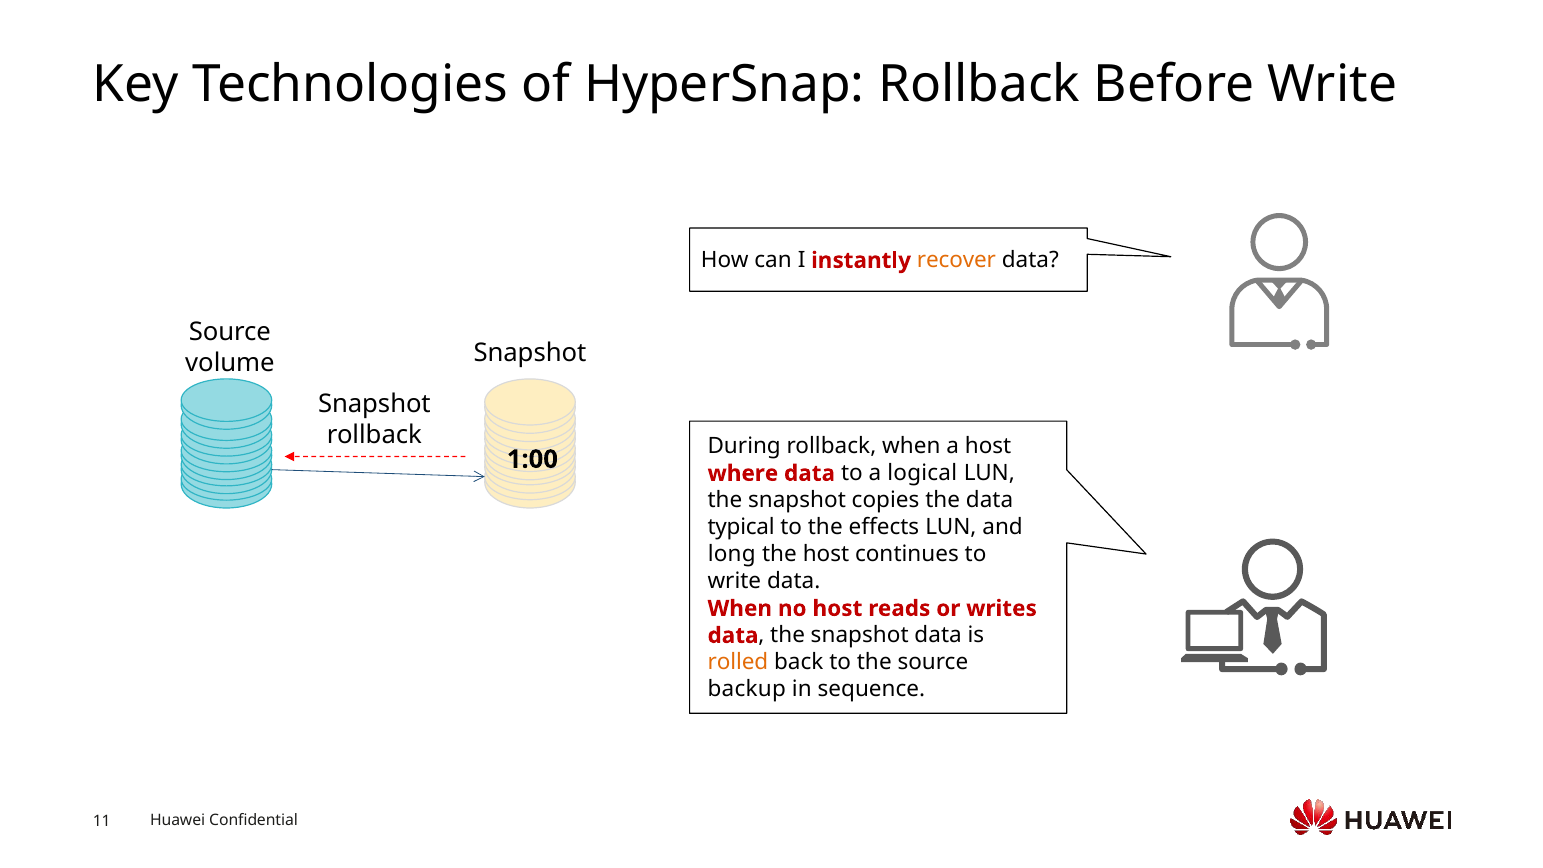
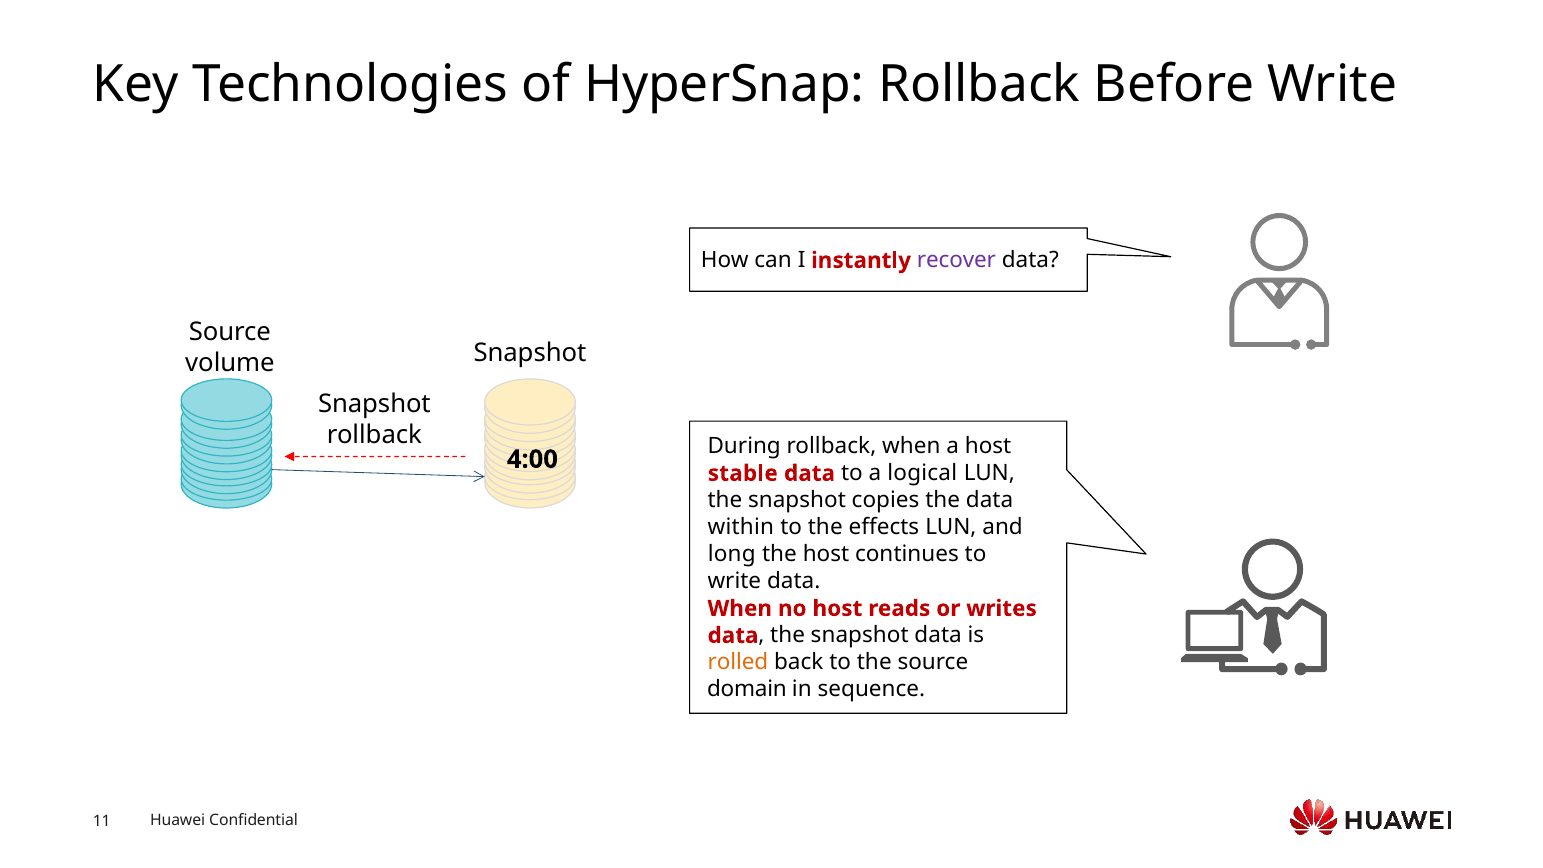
recover colour: orange -> purple (956, 260)
1:00: 1:00 -> 4:00 (532, 459)
where: where -> stable (743, 473)
typical: typical -> within (741, 527)
backup: backup -> domain (747, 689)
